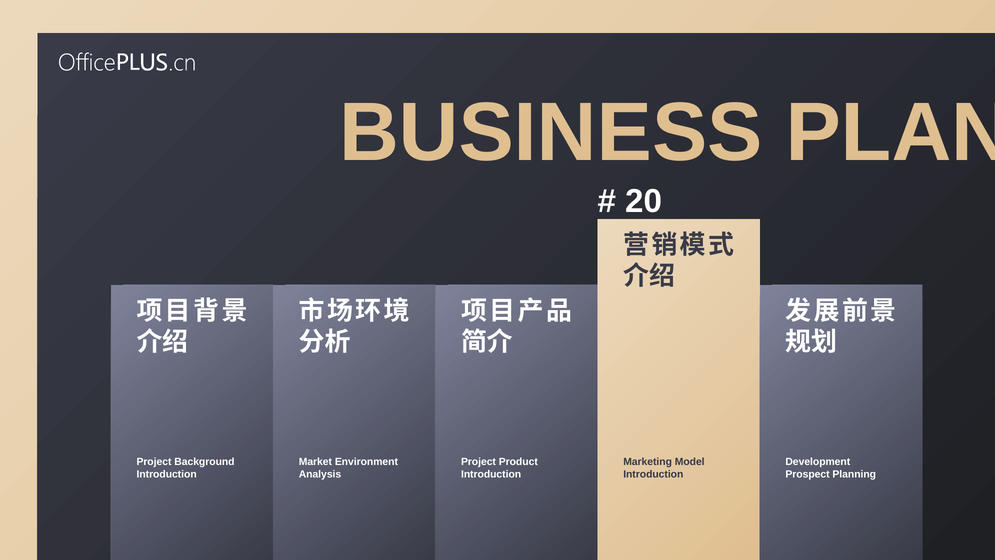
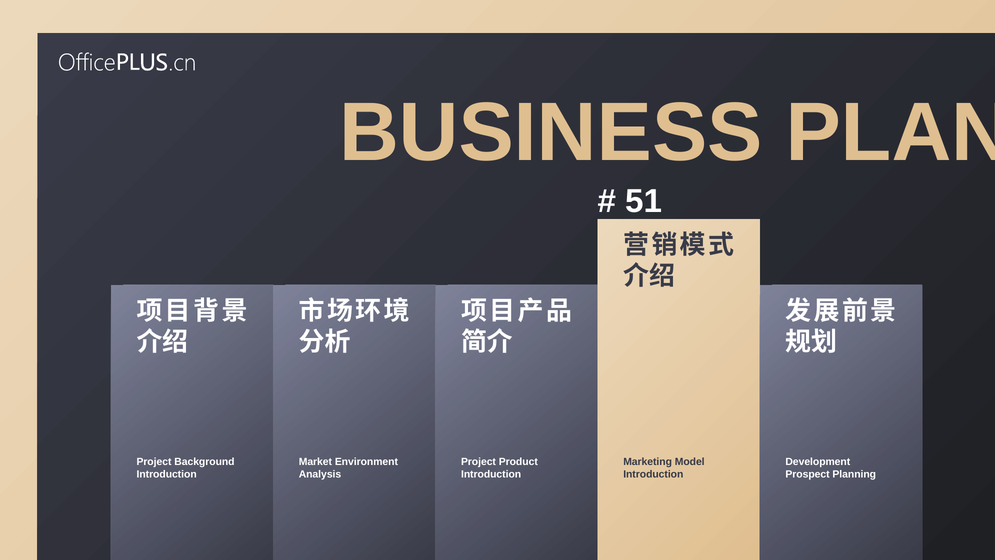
20: 20 -> 51 (644, 201)
